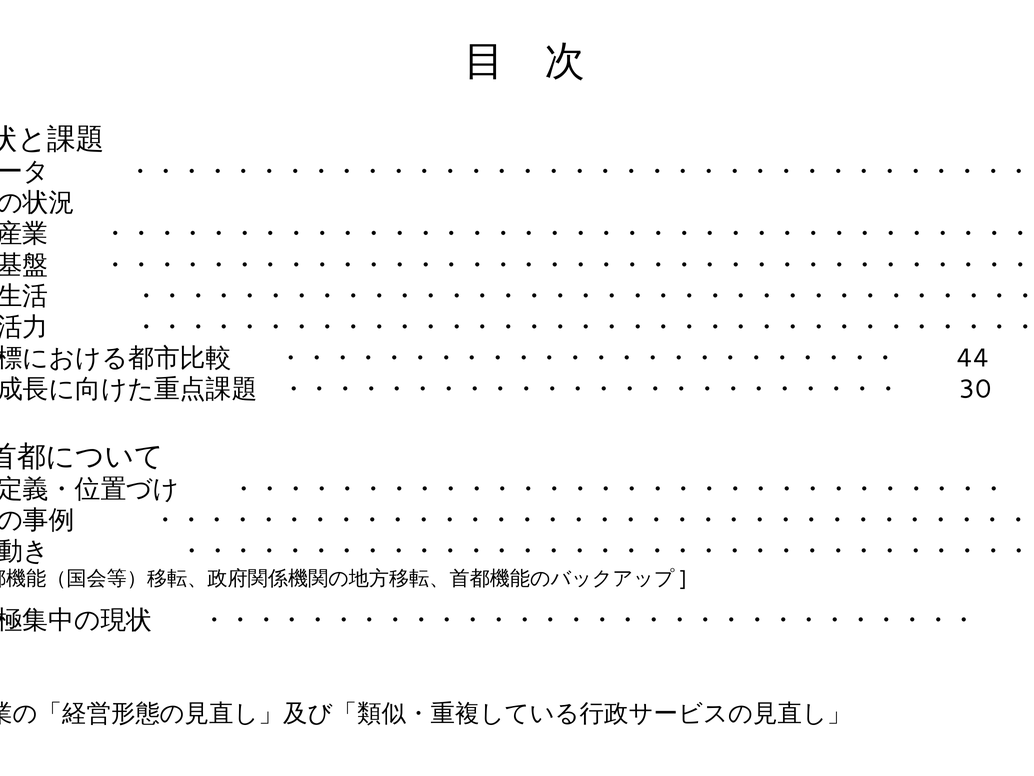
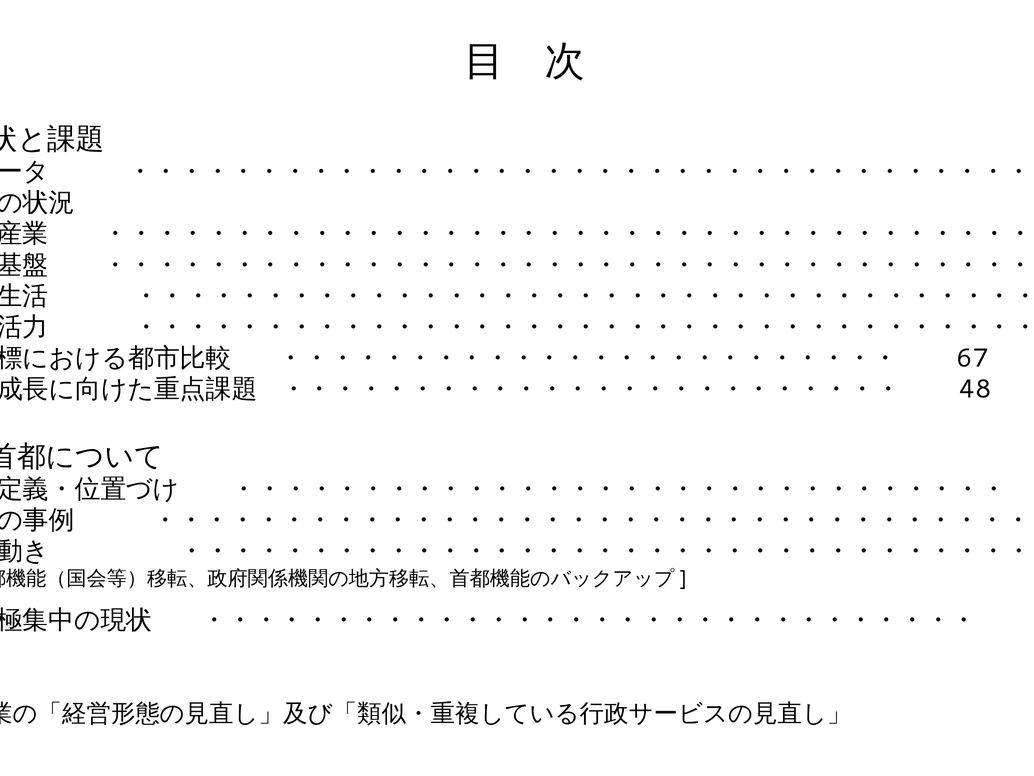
44: 44 -> 67 (973, 358)
30: 30 -> 48 (975, 389)
